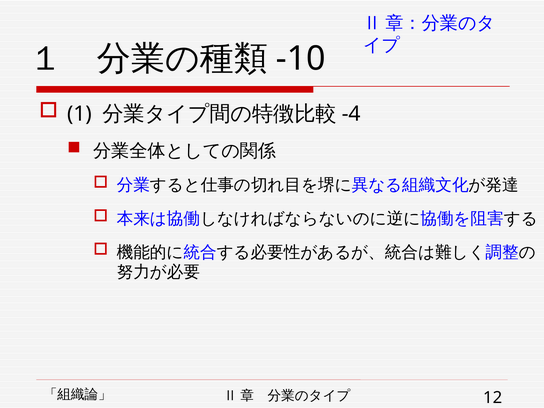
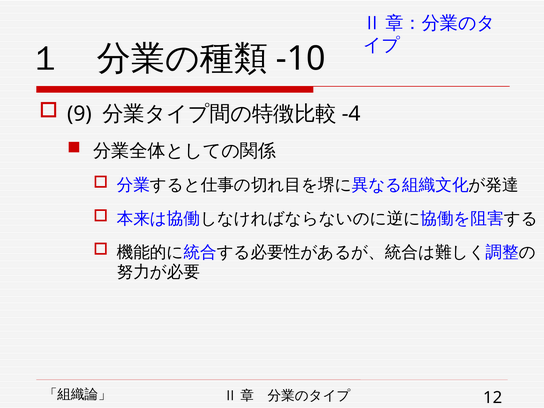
1: 1 -> 9 (79, 114)
